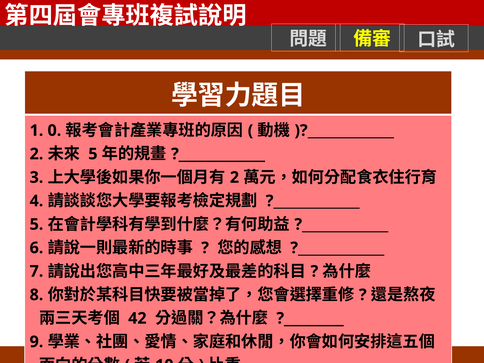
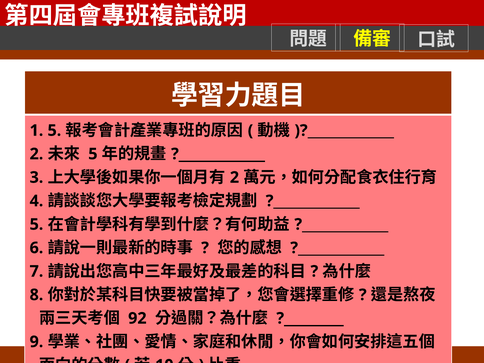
1 0: 0 -> 5 (54, 130)
42: 42 -> 92 (137, 318)
